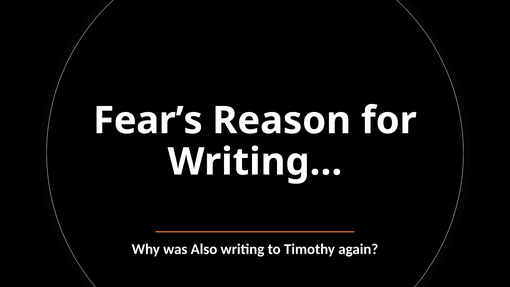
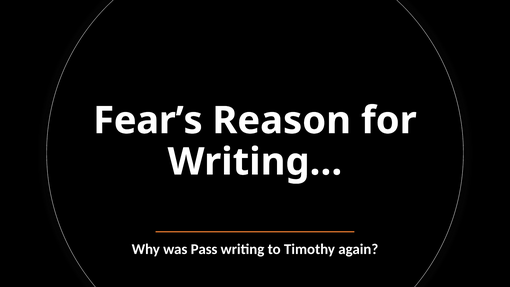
Also: Also -> Pass (204, 249)
